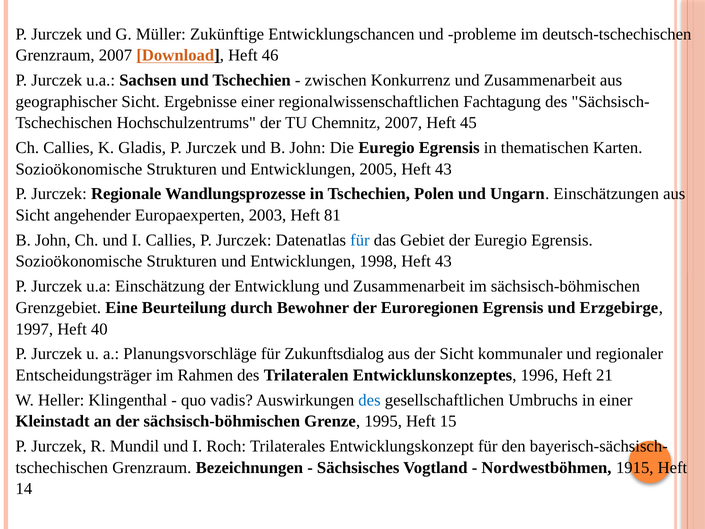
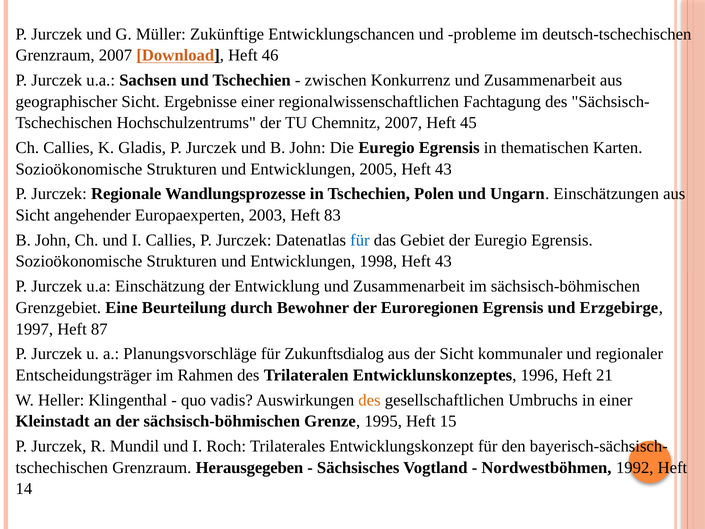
81: 81 -> 83 (332, 215)
40: 40 -> 87 (99, 329)
des colour: blue -> orange (370, 400)
Bezeichnungen: Bezeichnungen -> Herausgegeben (249, 467)
1915: 1915 -> 1992 (635, 467)
